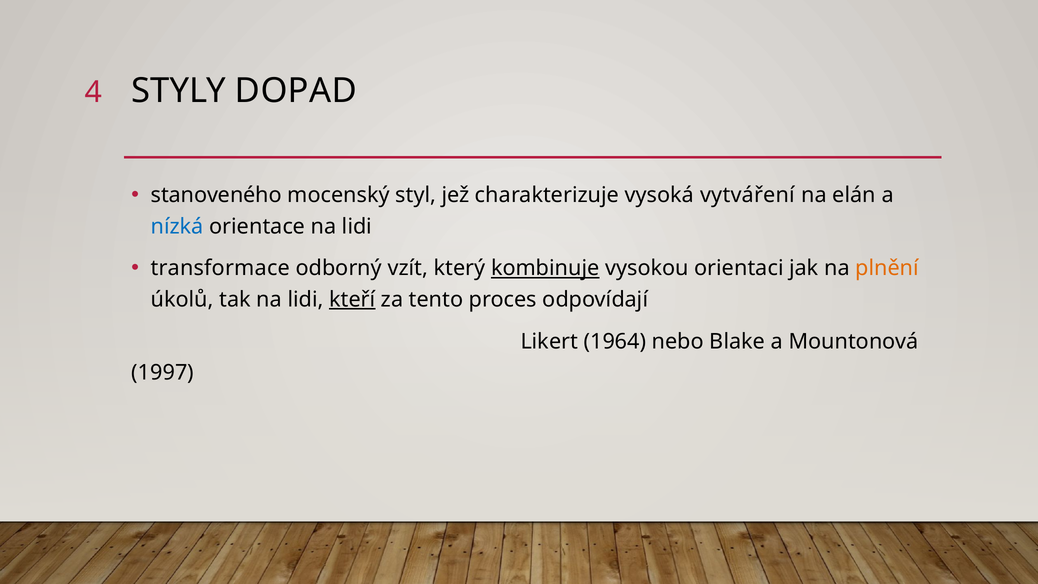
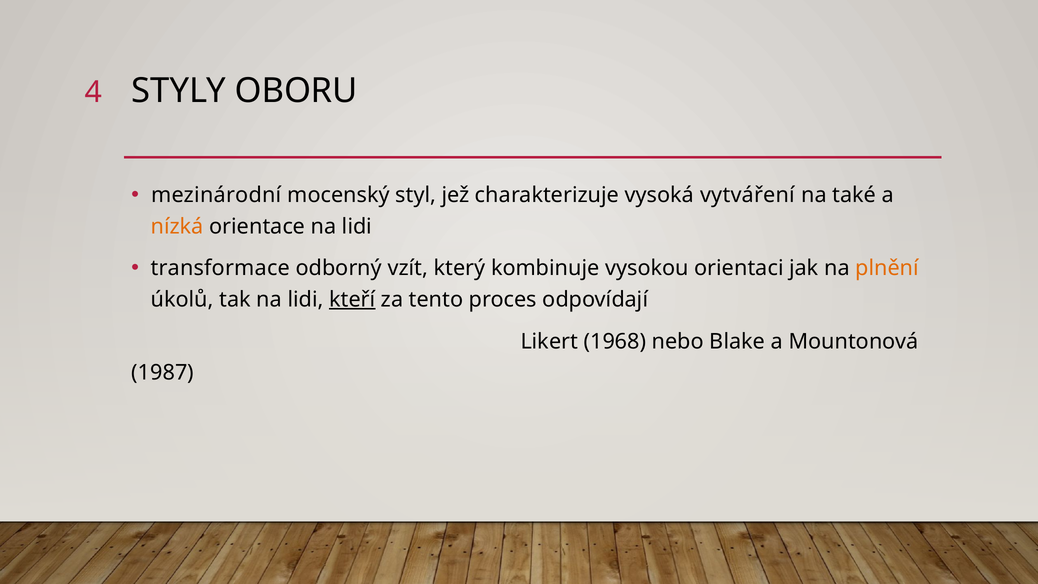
DOPAD: DOPAD -> OBORU (296, 91)
stanoveného: stanoveného -> mezinárodní (216, 195)
elán: elán -> také (854, 195)
nízká colour: blue -> orange (177, 226)
kombinuje underline: present -> none (545, 268)
1964: 1964 -> 1968 (615, 341)
1997: 1997 -> 1987 (163, 373)
